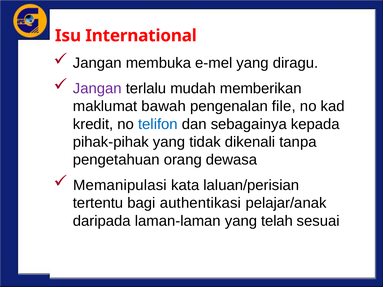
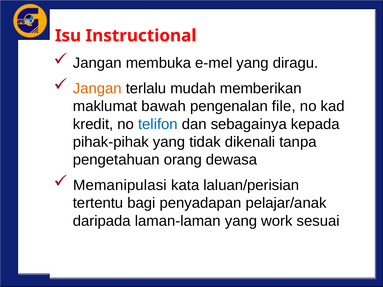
International: International -> Instructional (141, 36)
Jangan colour: purple -> orange (97, 88)
authentikasi: authentikasi -> penyadapan (201, 203)
telah: telah -> work (277, 221)
